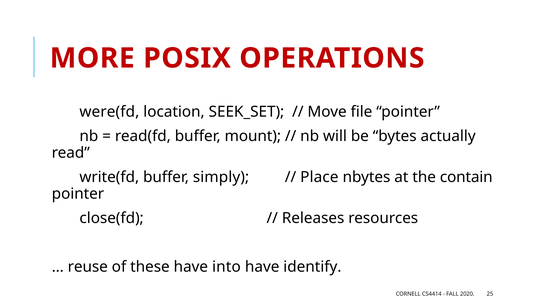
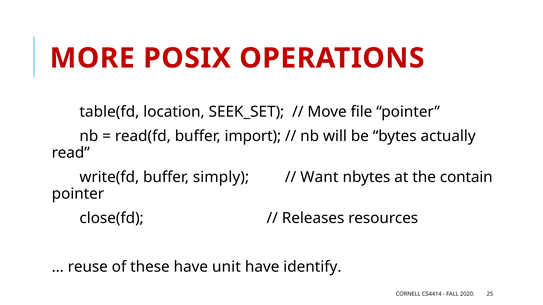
were(fd: were(fd -> table(fd (109, 112)
mount: mount -> import (253, 136)
Place: Place -> Want (319, 177)
into: into -> unit (226, 267)
